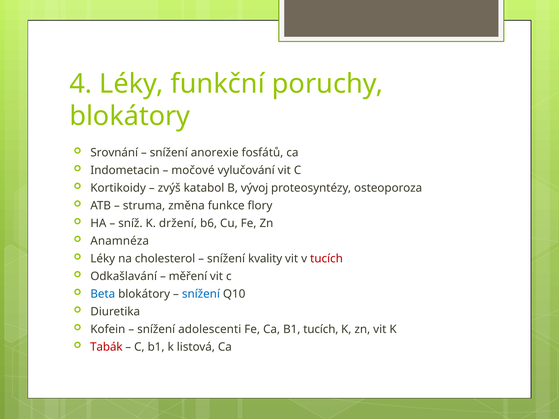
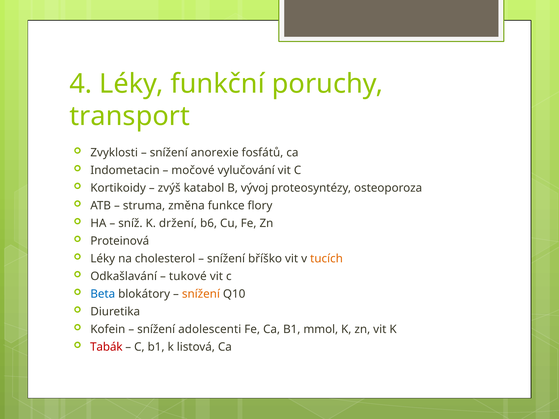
blokátory: blokátory -> transport (130, 116)
Srovnání: Srovnání -> Zvyklosti (114, 153)
Anamnéza: Anamnéza -> Proteinová (120, 241)
kvality: kvality -> bříško (265, 259)
tucích colour: red -> orange (327, 259)
měření: měření -> tukové (188, 277)
snížení colour: blue -> orange (201, 294)
B1 tucích: tucích -> mmol (321, 330)
